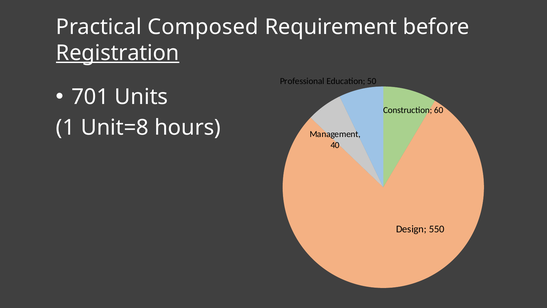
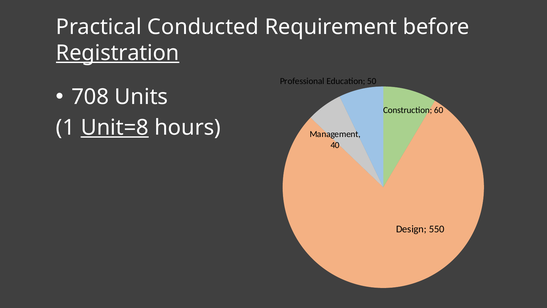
Composed: Composed -> Conducted (203, 27)
701: 701 -> 708 (90, 97)
Unit=8 underline: none -> present (115, 127)
